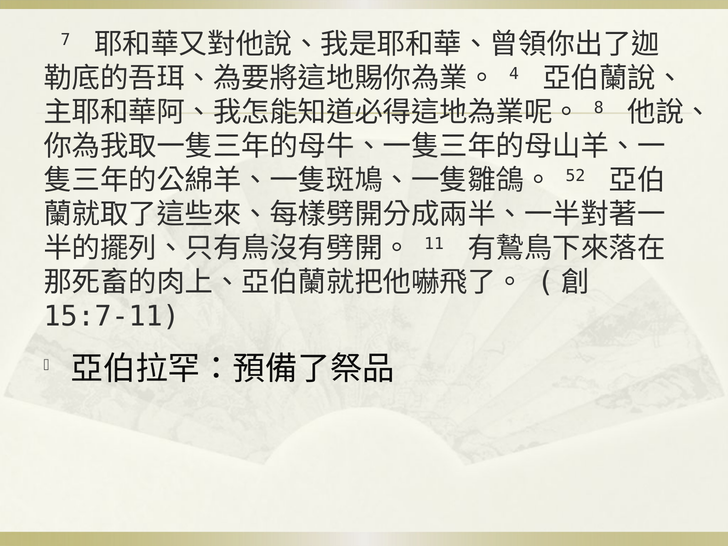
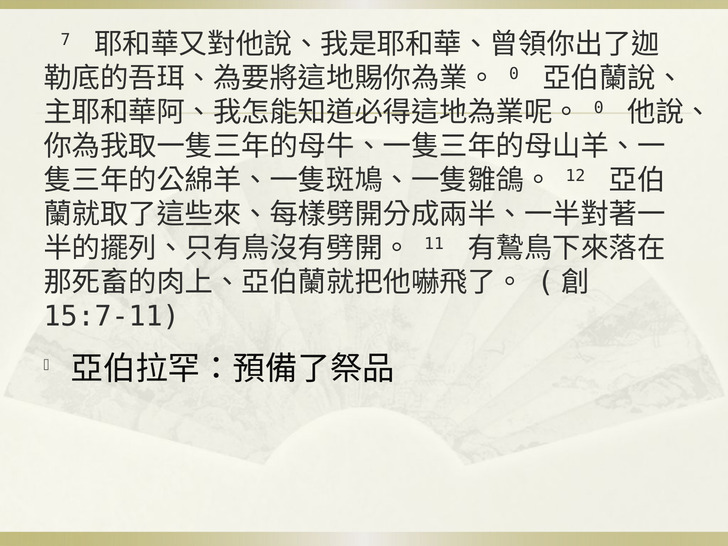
4: 4 -> 0 (514, 74)
8: 8 -> 0 (599, 108)
52: 52 -> 12 (575, 176)
